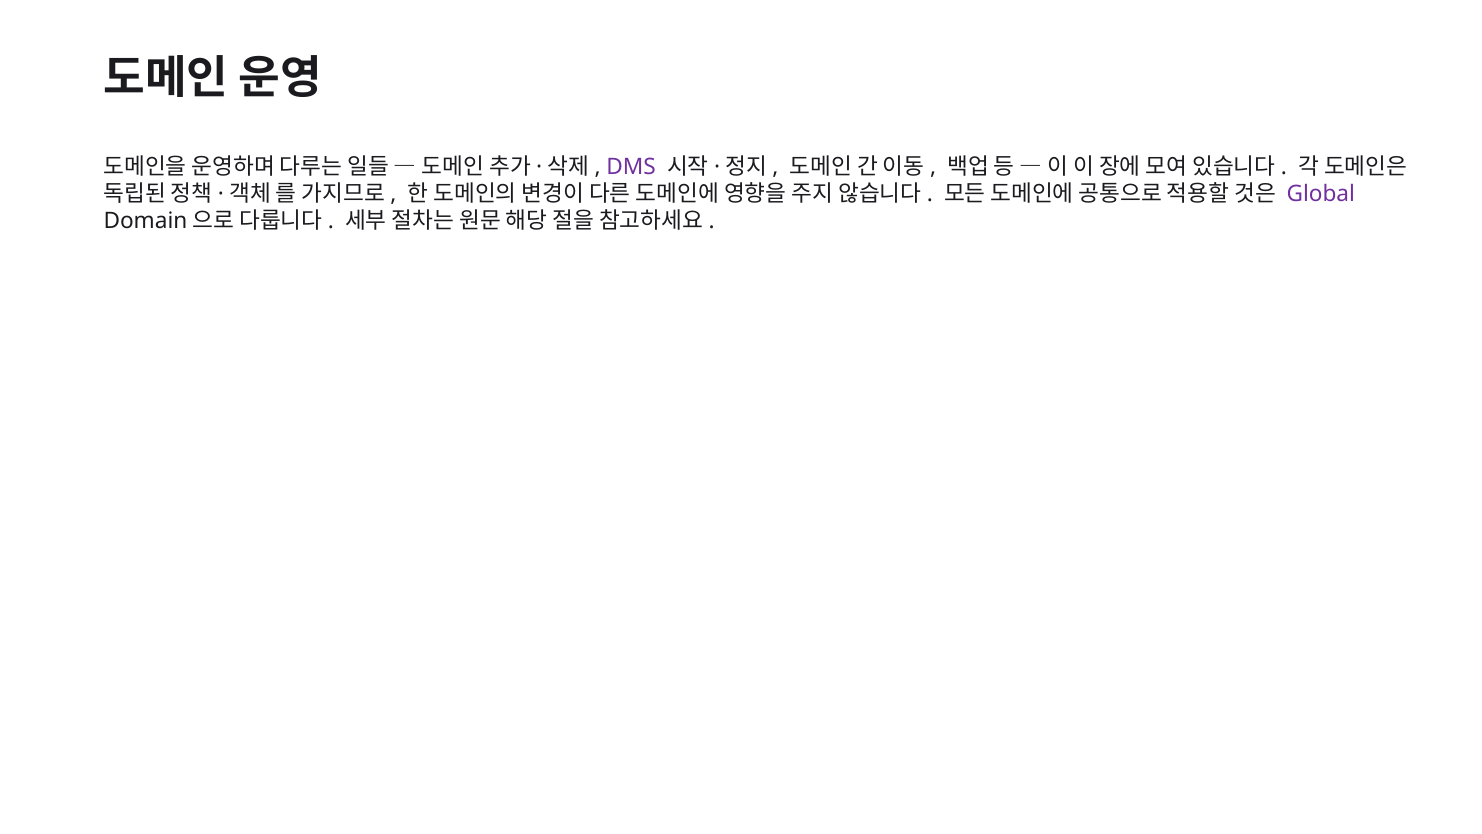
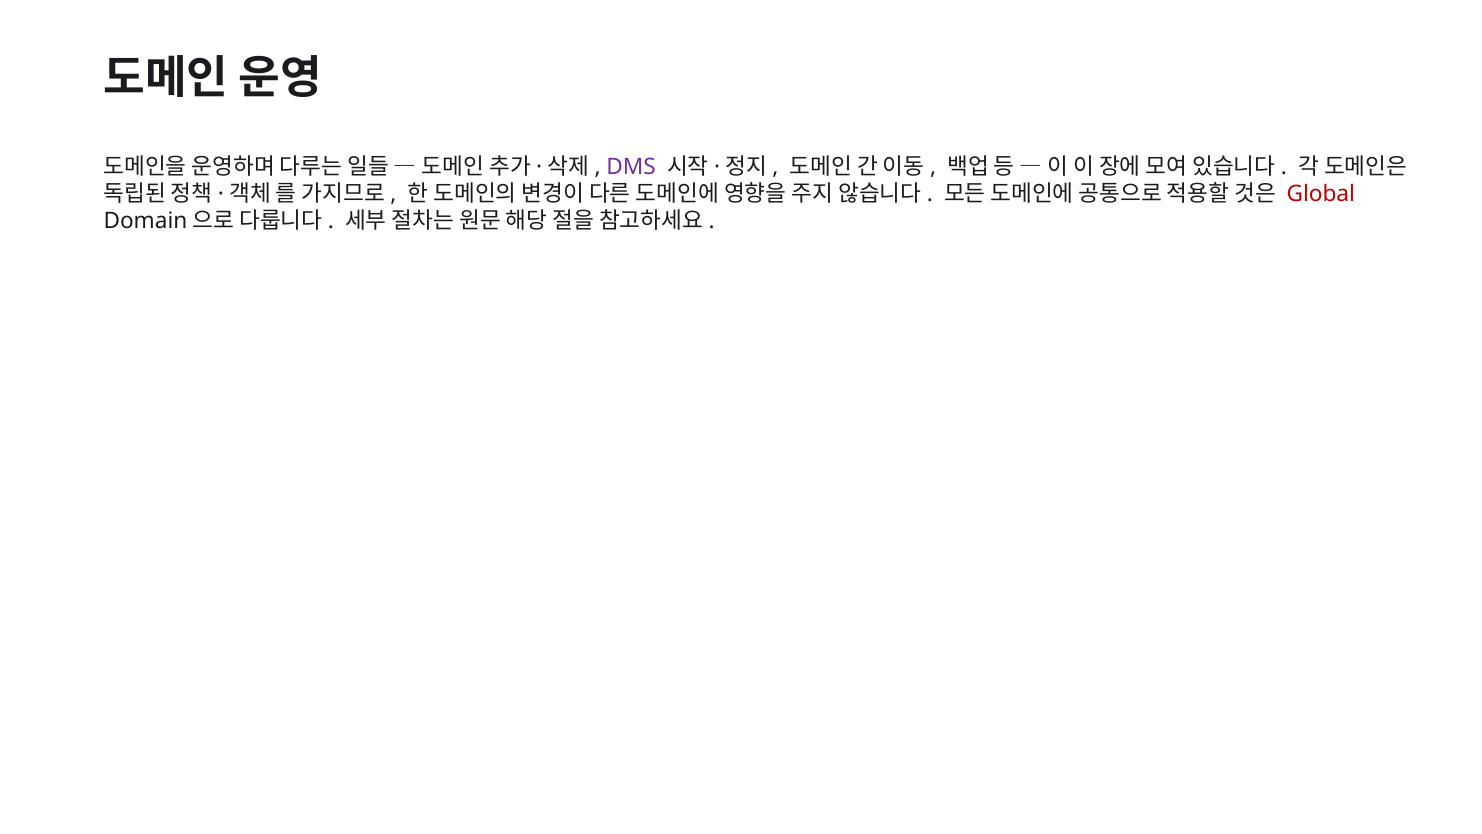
Global colour: purple -> red (1321, 194)
